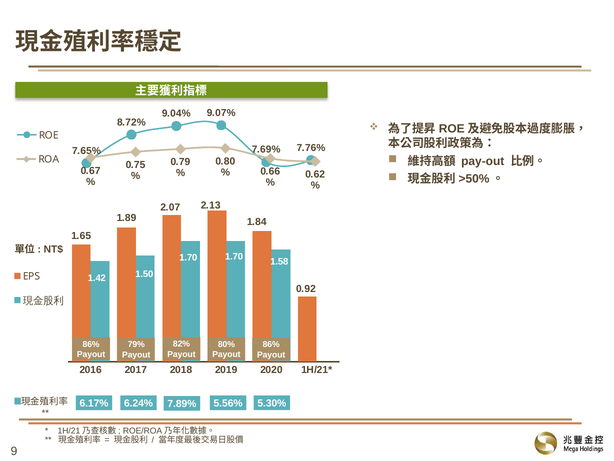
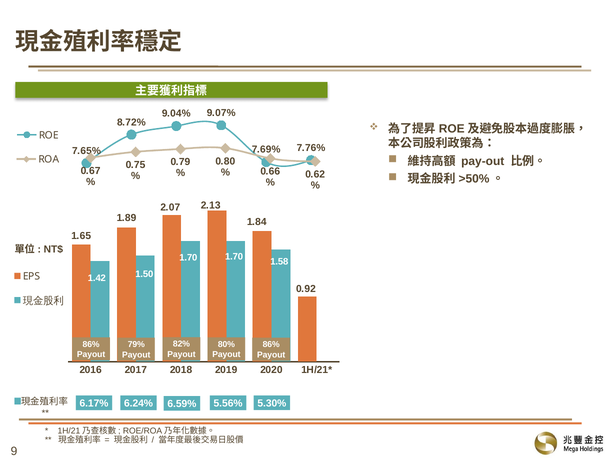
7.89%: 7.89% -> 6.59% (182, 404)
